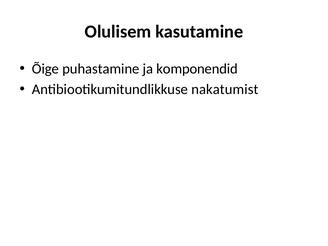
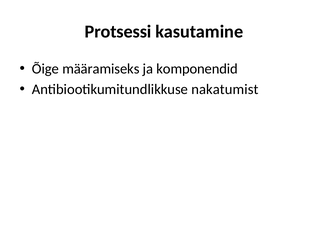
Olulisem: Olulisem -> Protsessi (118, 32)
puhastamine: puhastamine -> määramiseks (101, 69)
